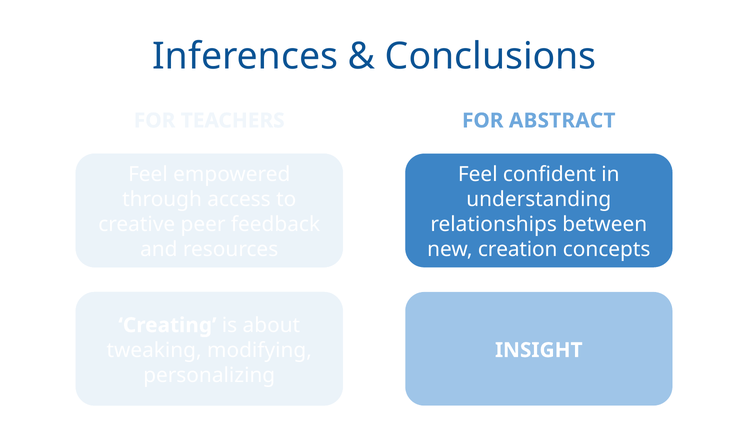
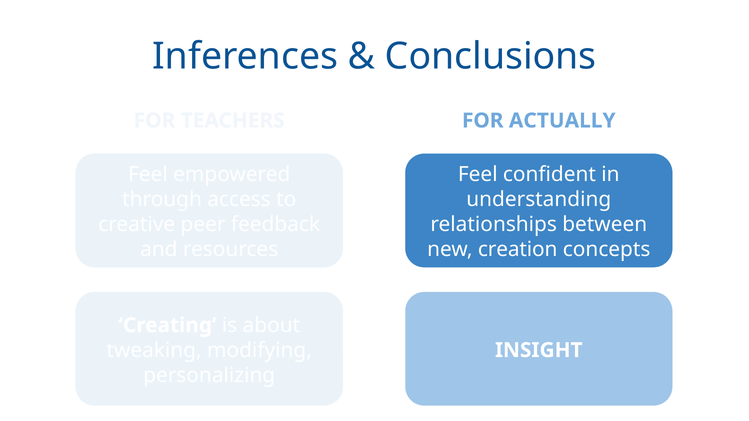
ABSTRACT: ABSTRACT -> ACTUALLY (562, 121)
